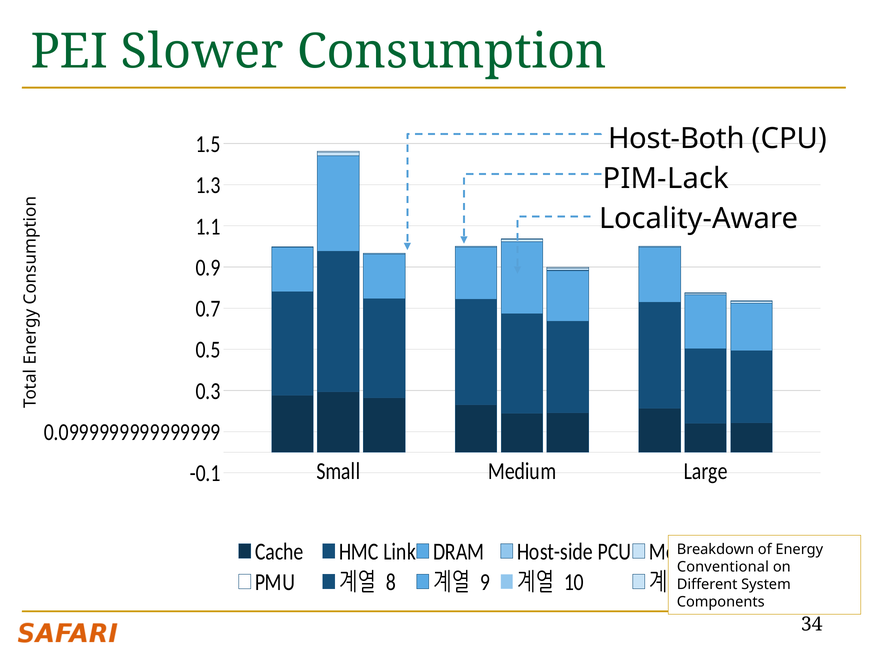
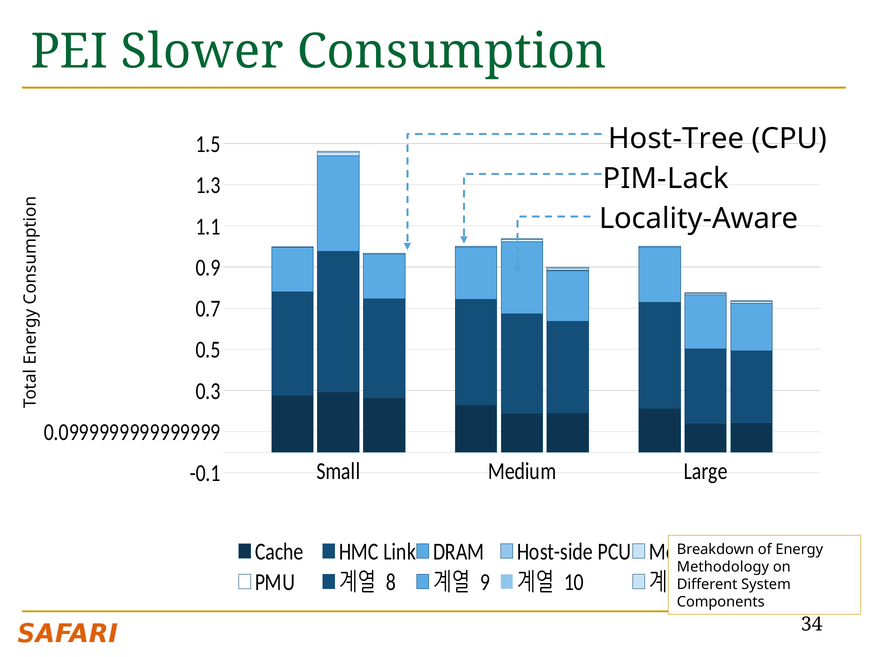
Host-Both: Host-Both -> Host-Tree (676, 138)
Conventional: Conventional -> Methodology (723, 566)
